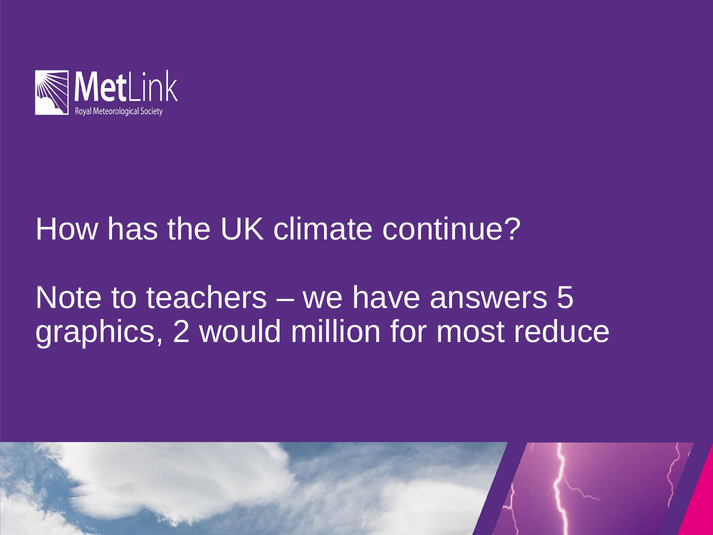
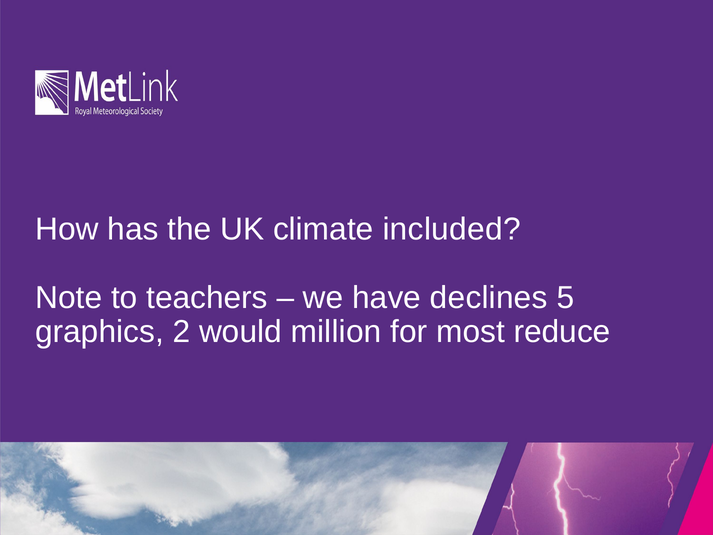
continue: continue -> included (452, 229)
answers: answers -> declines (489, 298)
